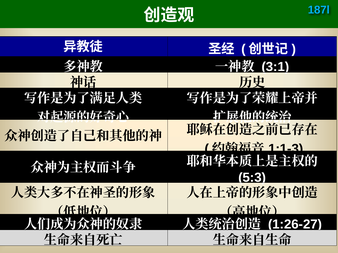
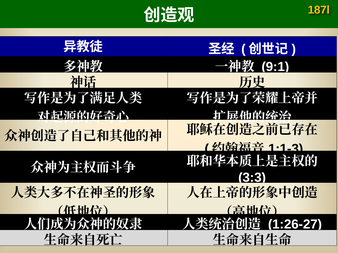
187l colour: light blue -> yellow (319, 10)
3:1: 3:1 -> 9:1 (275, 67)
5:3: 5:3 -> 3:3 (252, 178)
